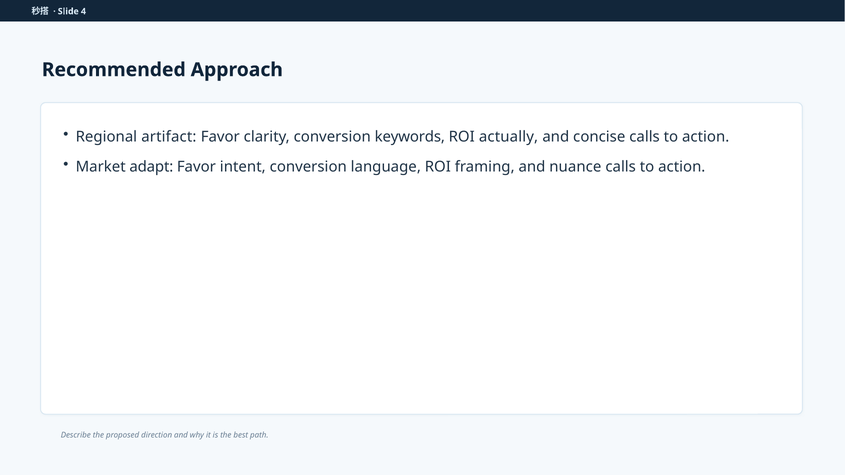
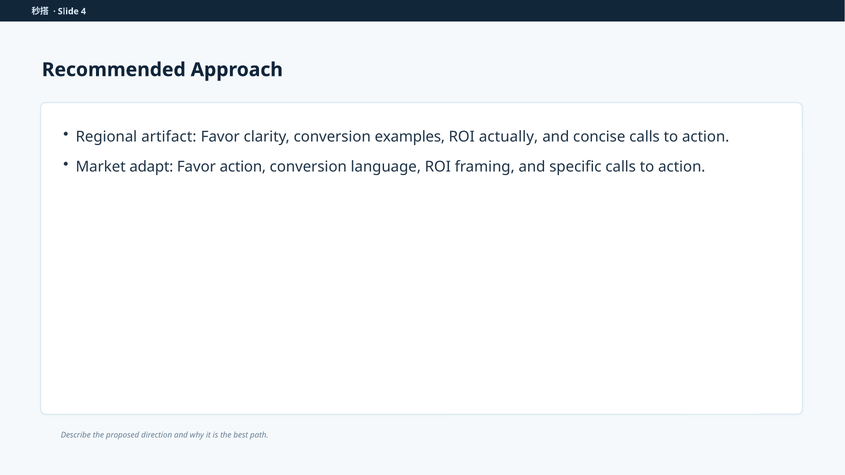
keywords: keywords -> examples (410, 137)
Favor intent: intent -> action (243, 167)
nuance: nuance -> specific (575, 167)
